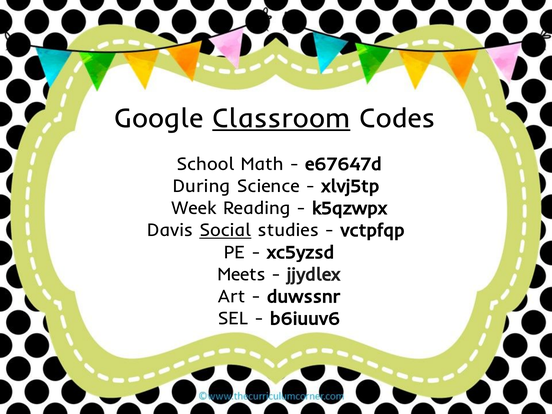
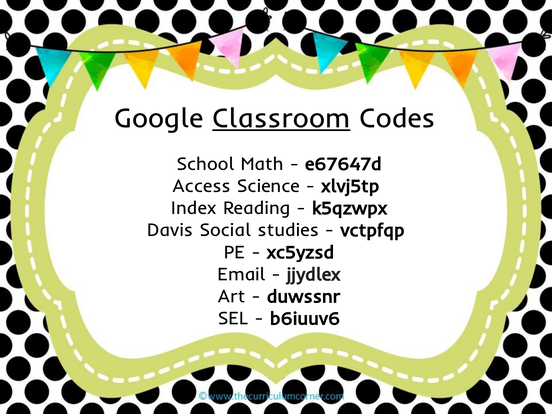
During: During -> Access (202, 186)
Week: Week -> Index (194, 208)
Social underline: present -> none (225, 230)
Meets: Meets -> Email (242, 274)
